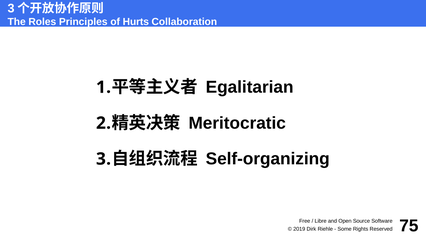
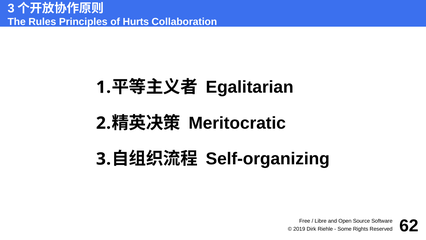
Roles: Roles -> Rules (42, 22)
75: 75 -> 62 (409, 226)
